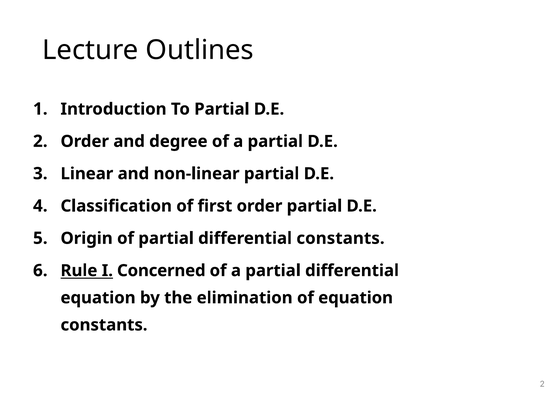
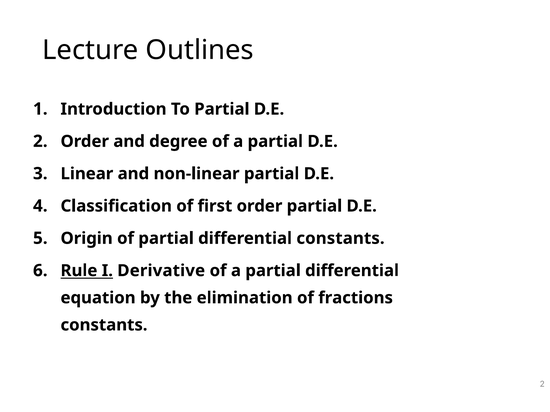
Concerned: Concerned -> Derivative (161, 271)
of equation: equation -> fractions (356, 298)
